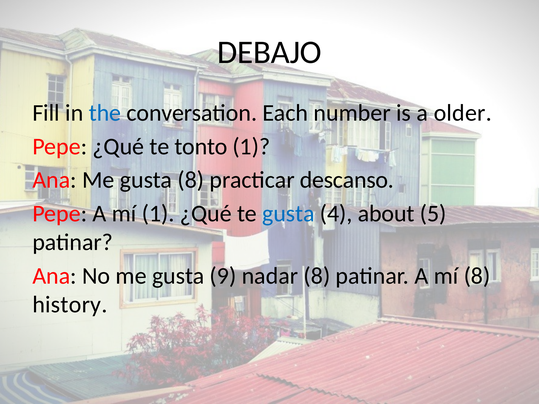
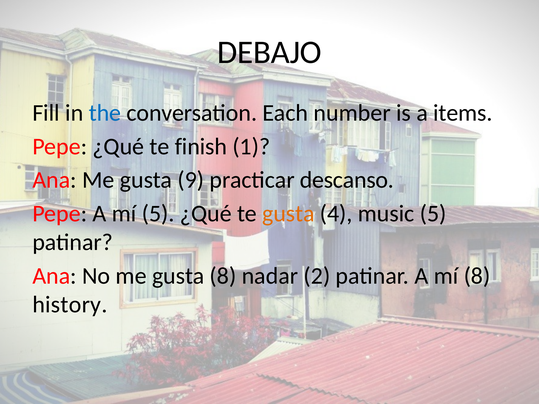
older: older -> items (463, 113)
tonto: tonto -> finish (201, 147)
gusta 8: 8 -> 9 (191, 180)
mí 1: 1 -> 5 (158, 214)
gusta colour: blue -> orange (288, 214)
about: about -> music (386, 214)
gusta 9: 9 -> 8 (223, 276)
nadar 8: 8 -> 2 (317, 276)
